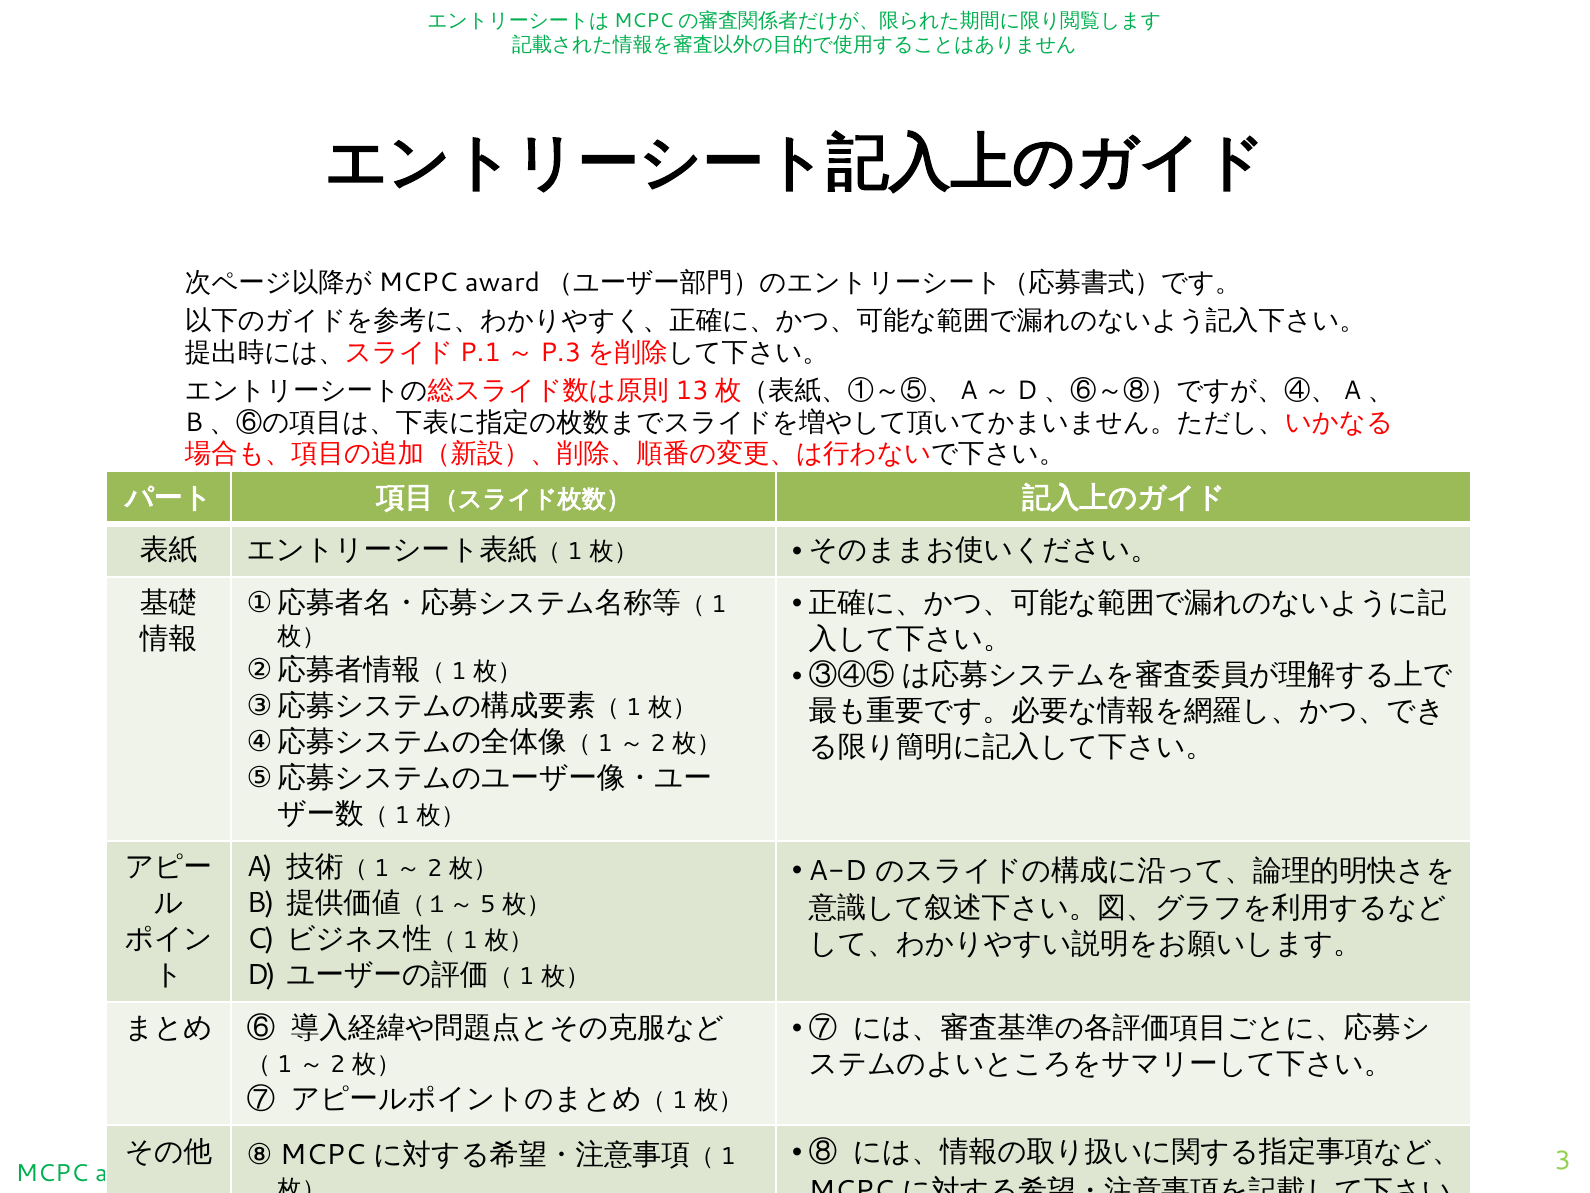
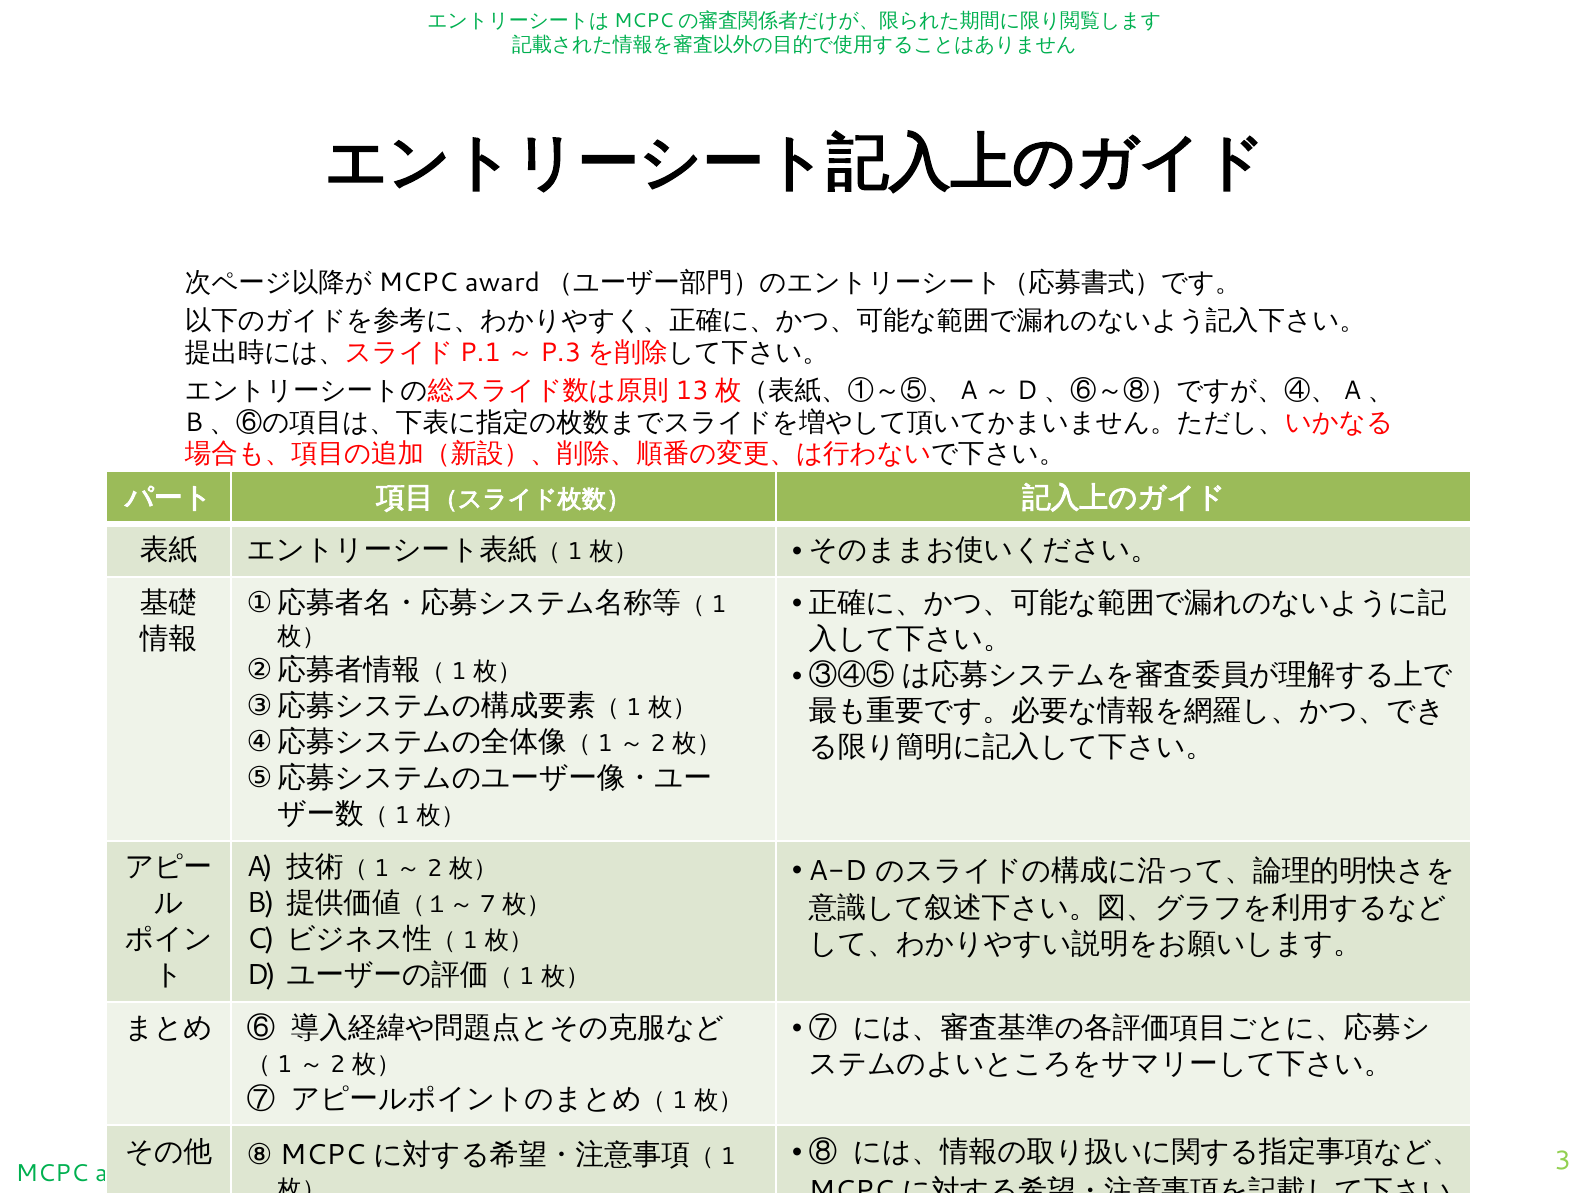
5: 5 -> 7 (488, 904)
